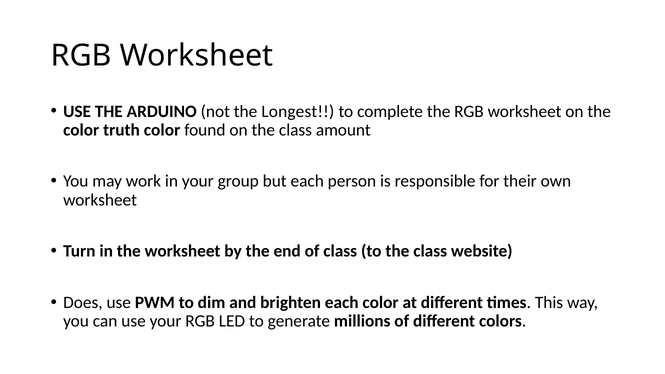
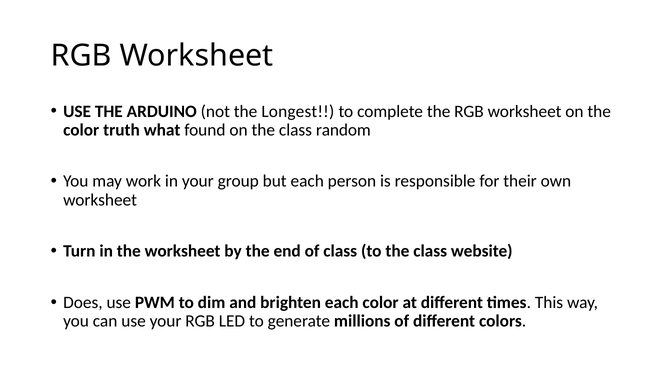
truth color: color -> what (162, 130)
amount: amount -> random (343, 130)
